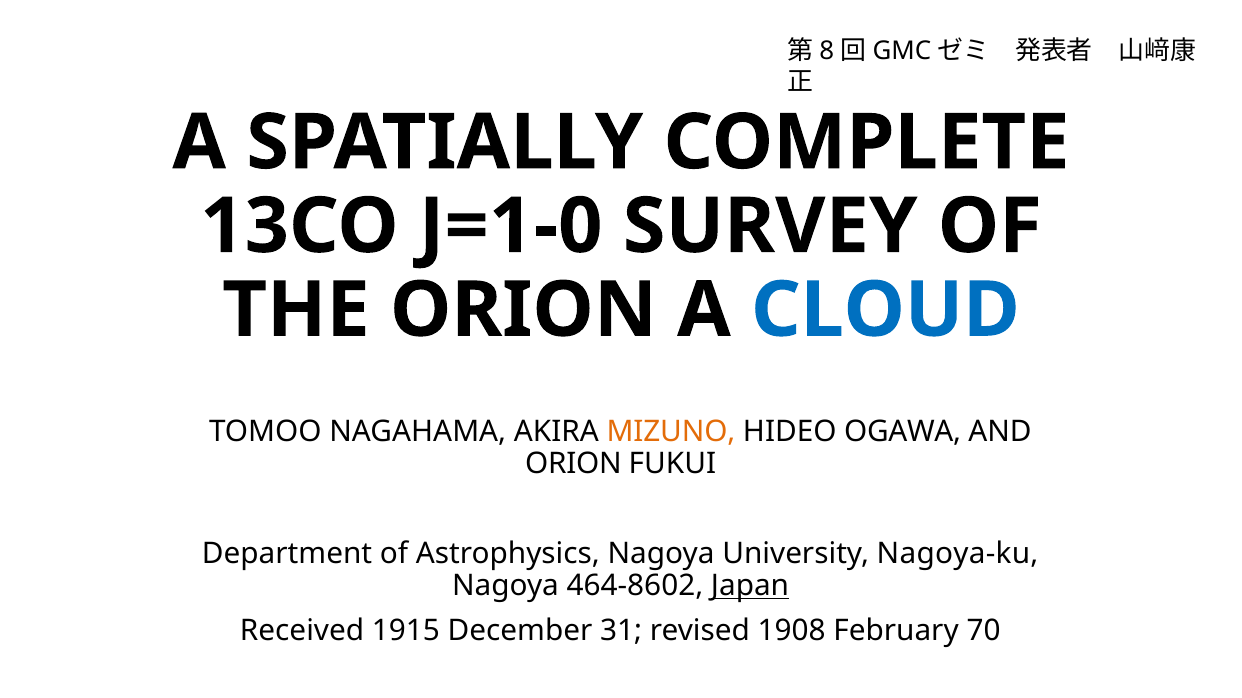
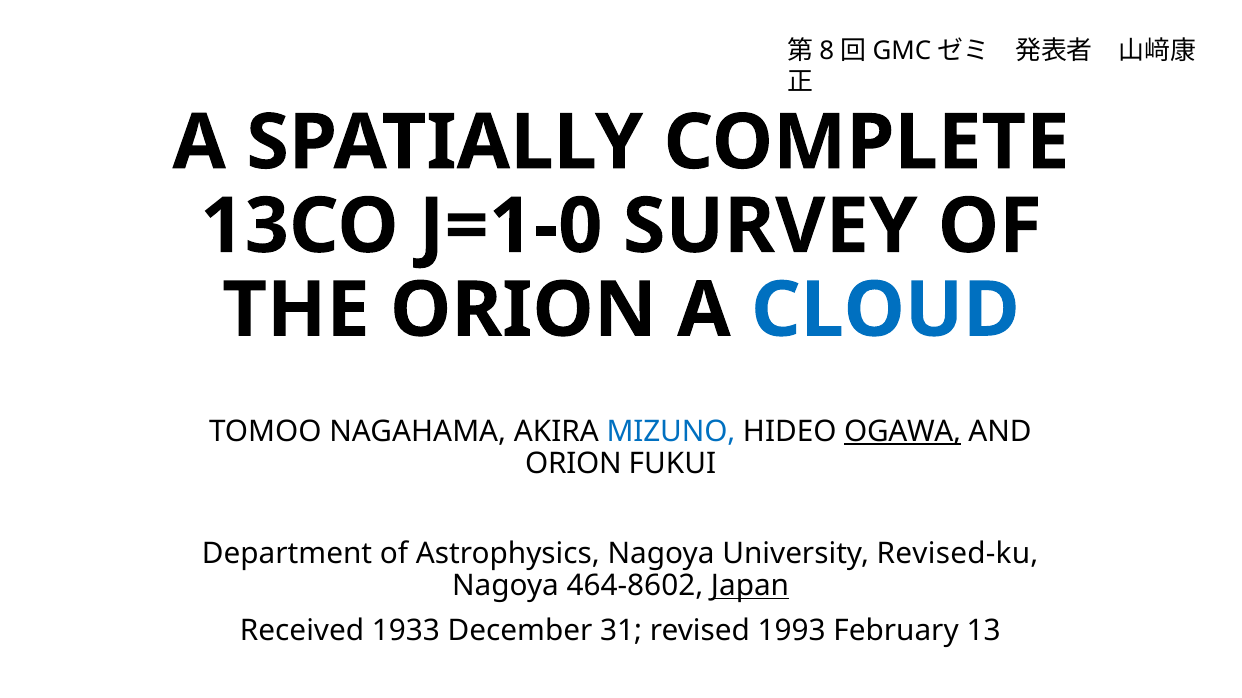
MIZUNO colour: orange -> blue (671, 432)
OGAWA underline: none -> present (903, 432)
Nagoya-ku: Nagoya-ku -> Revised-ku (958, 554)
1915: 1915 -> 1933 (406, 631)
1908: 1908 -> 1993 (792, 631)
70: 70 -> 13 (984, 631)
